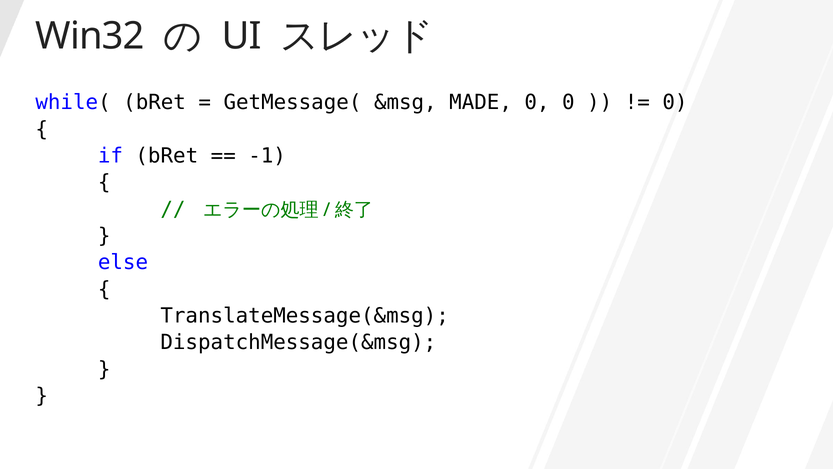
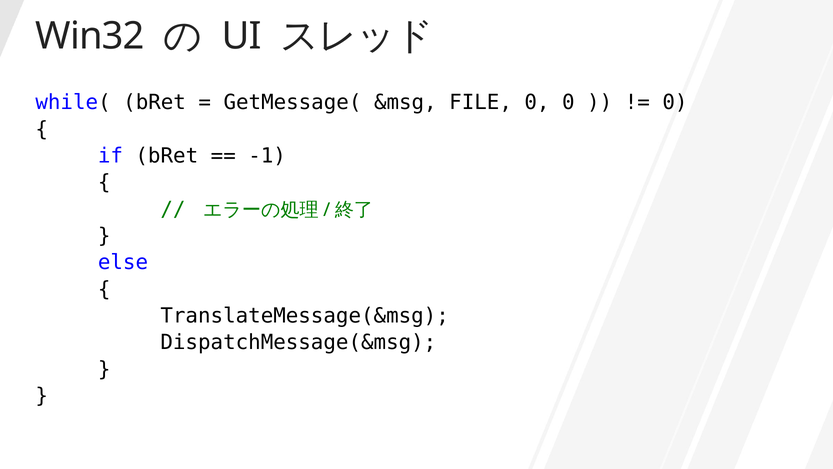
MADE: MADE -> FILE (481, 103)
